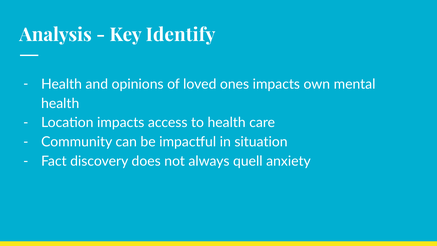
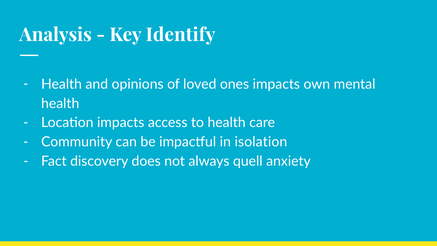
situation: situation -> isolation (261, 142)
